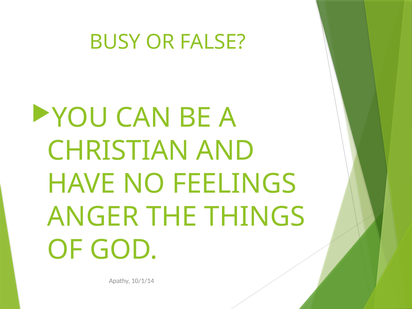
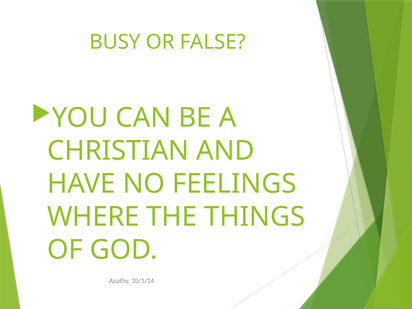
ANGER: ANGER -> WHERE (93, 217)
